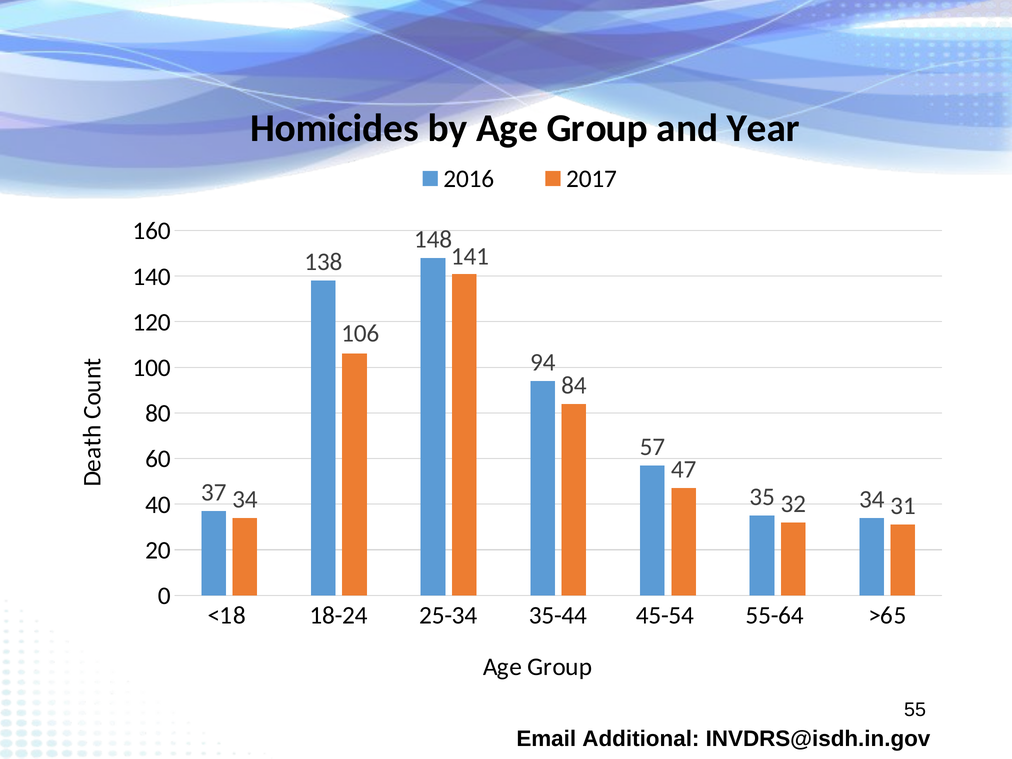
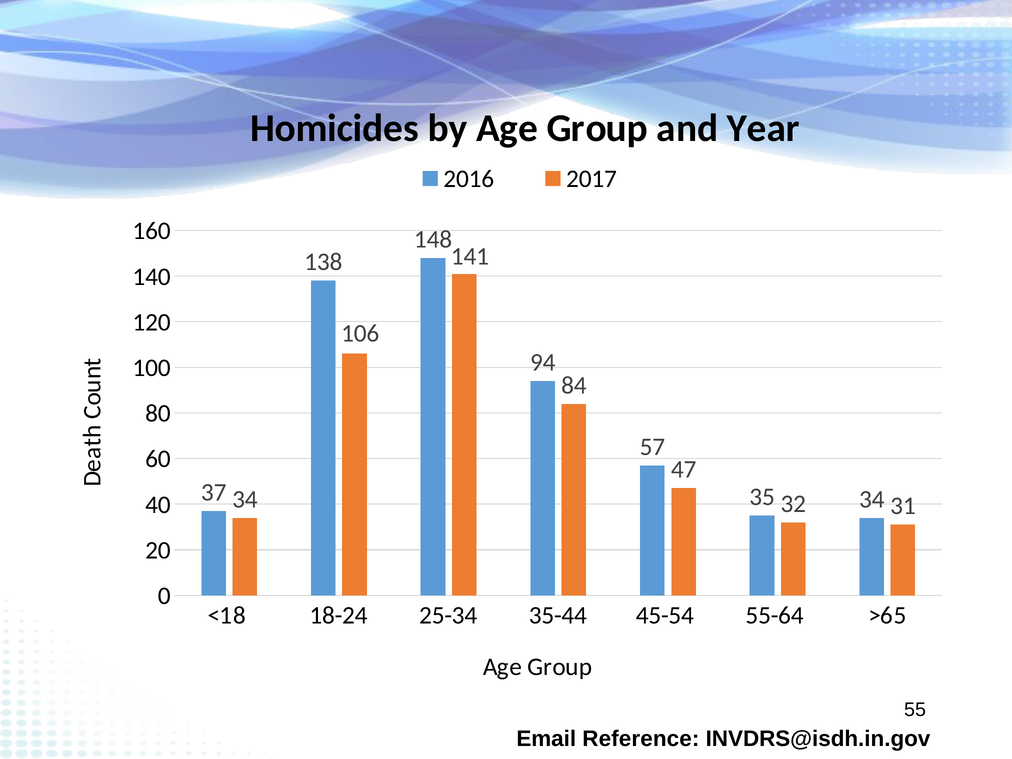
Additional: Additional -> Reference (641, 739)
